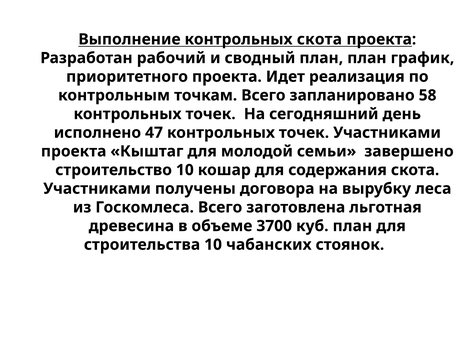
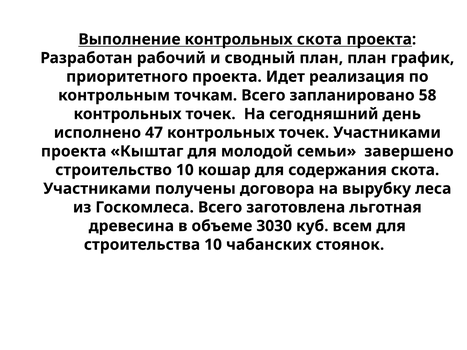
3700: 3700 -> 3030 (274, 226)
куб план: план -> всем (352, 226)
